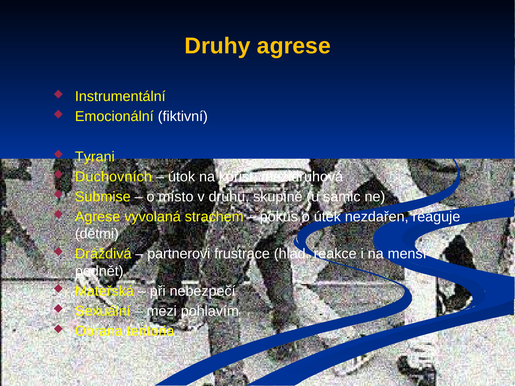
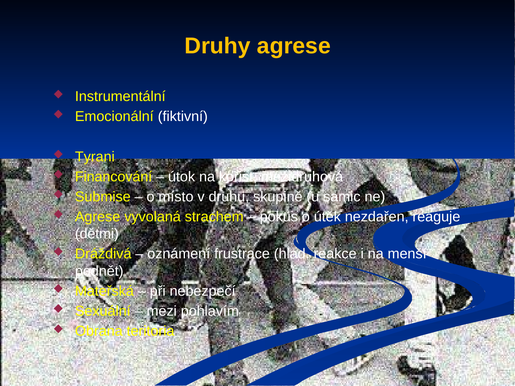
Duchovních: Duchovních -> Financování (114, 177)
partnerovi: partnerovi -> oznámení (179, 254)
